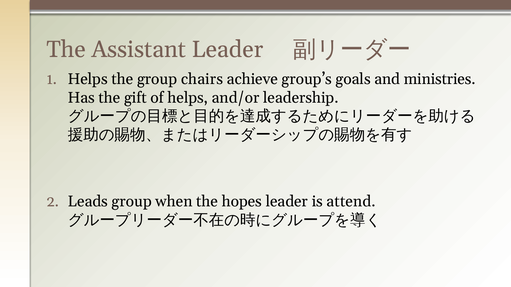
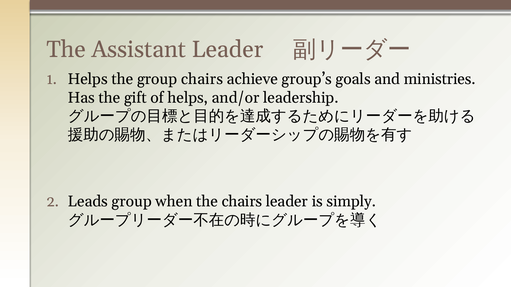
the hopes: hopes -> chairs (242, 202)
attend: attend -> simply (351, 202)
